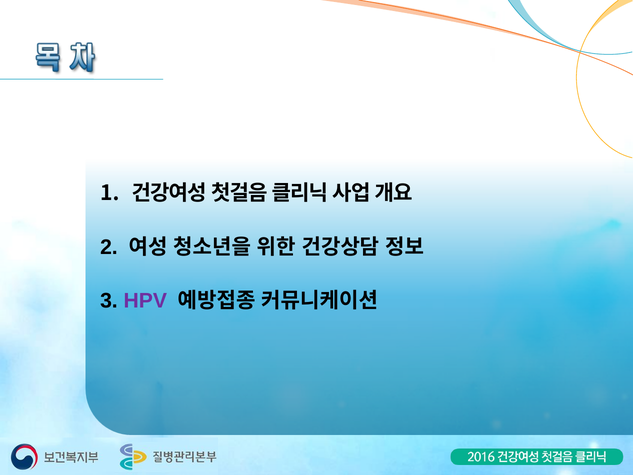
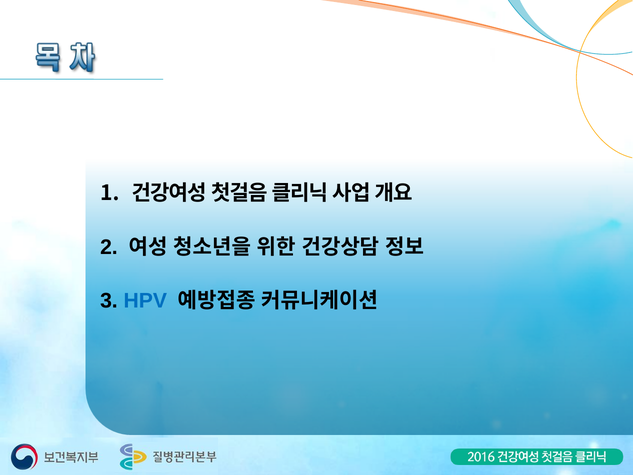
HPV colour: purple -> blue (145, 301)
